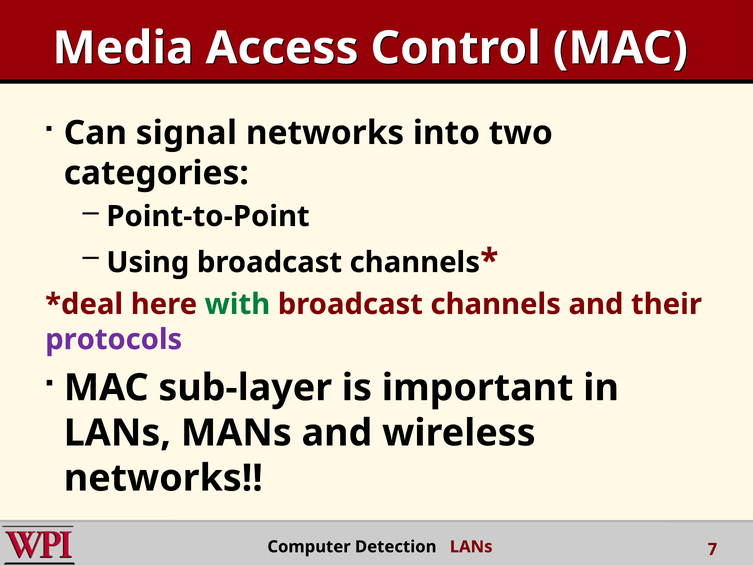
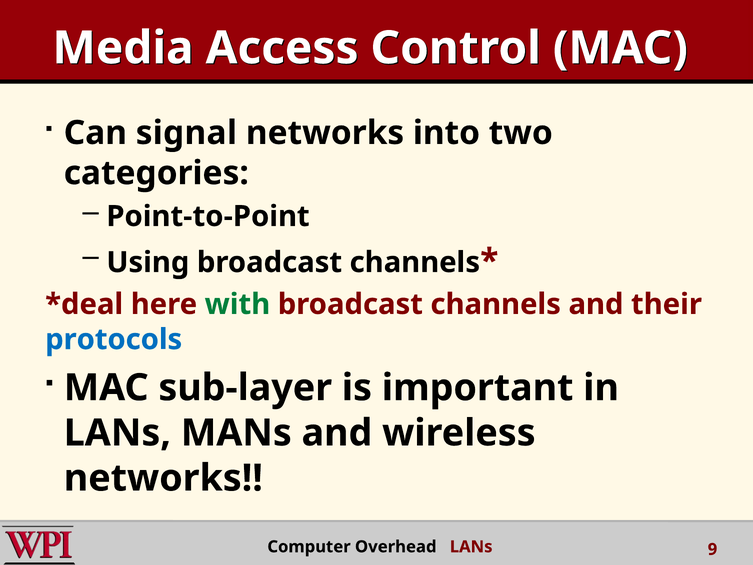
protocols colour: purple -> blue (114, 339)
Detection: Detection -> Overhead (396, 547)
7: 7 -> 9 (712, 549)
